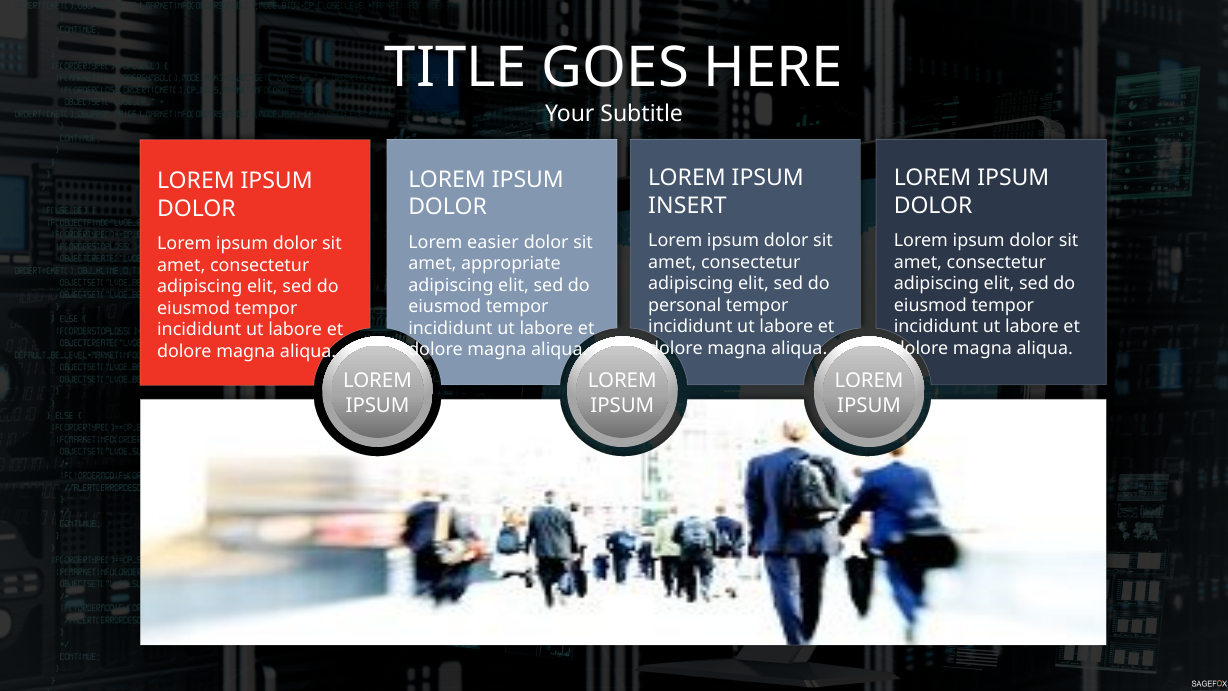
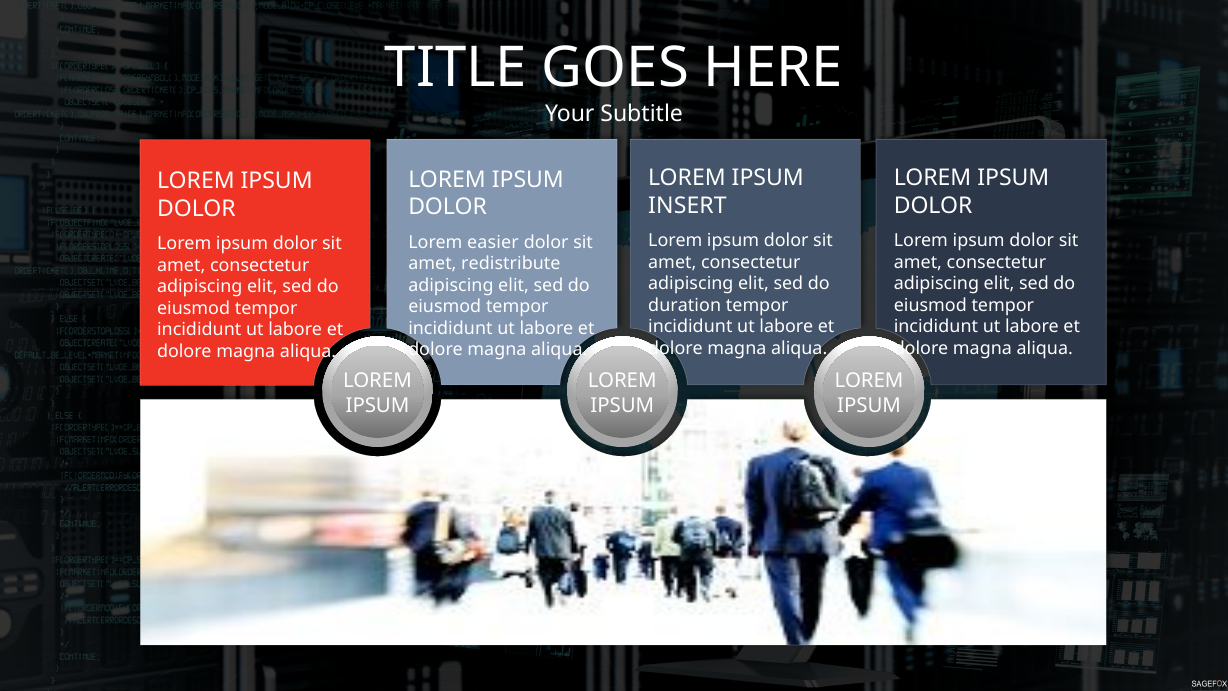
appropriate: appropriate -> redistribute (511, 264)
personal: personal -> duration (685, 305)
